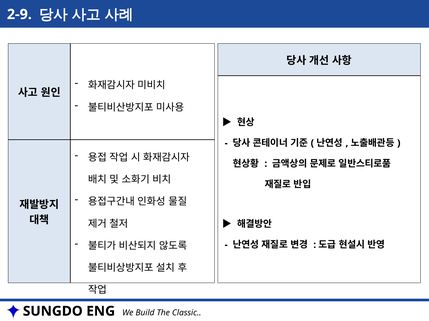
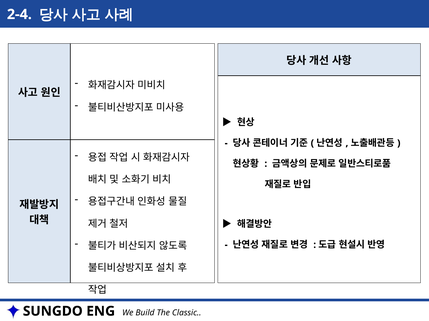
2-9: 2-9 -> 2-4 (19, 14)
